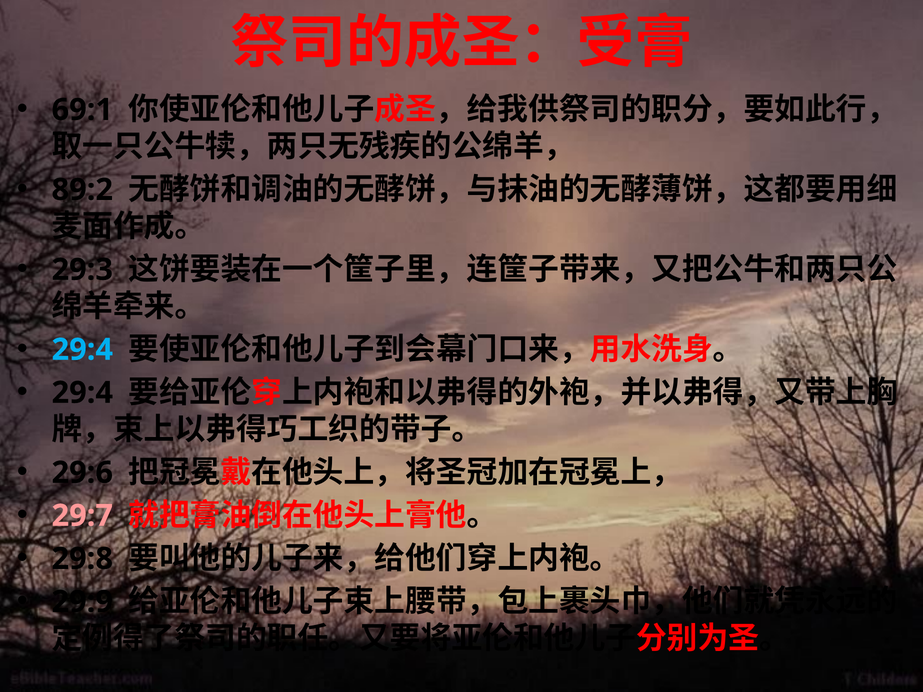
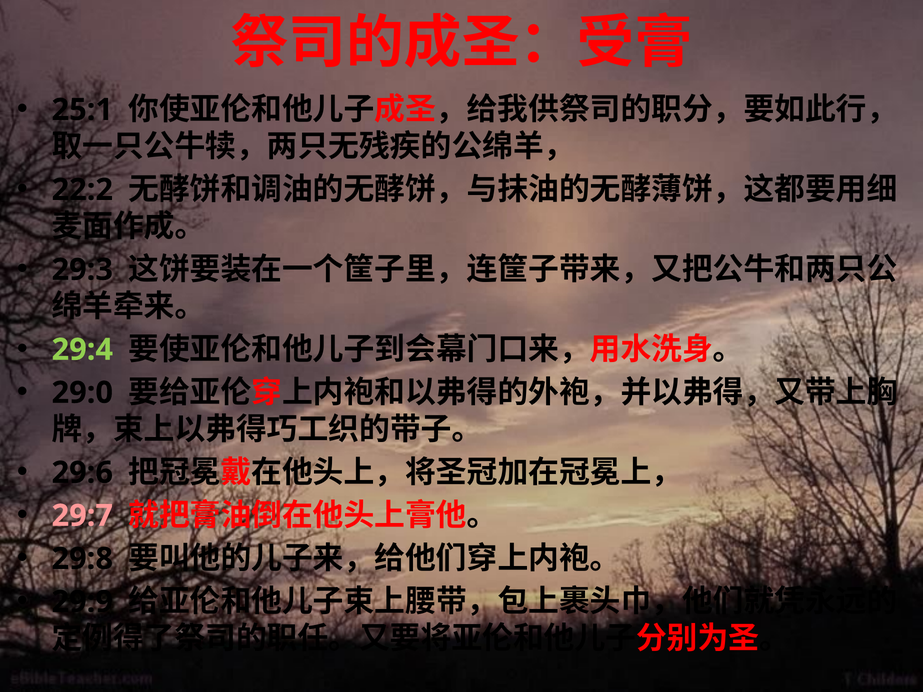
69:1: 69:1 -> 25:1 (82, 110)
89:2: 89:2 -> 22:2 (82, 190)
29:4 colour: light blue -> light green (82, 350)
29:4: 29:4 -> 29:0 (82, 393)
